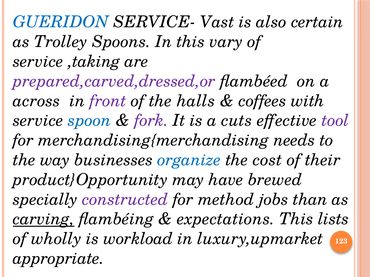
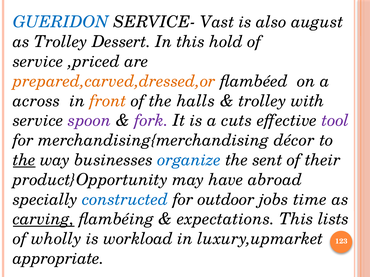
certain: certain -> august (317, 22)
Spoons: Spoons -> Dessert (121, 42)
vary: vary -> hold (226, 42)
,taking: ,taking -> ,priced (94, 62)
prepared,carved,dressed,or colour: purple -> orange (114, 81)
front colour: purple -> orange (108, 101)
coffees: coffees -> trolley (262, 101)
spoon colour: blue -> purple (90, 121)
needs: needs -> décor (294, 141)
the underline: none -> present (24, 160)
cost: cost -> sent (268, 160)
brewed: brewed -> abroad (275, 180)
constructed colour: purple -> blue (125, 200)
method: method -> outdoor (226, 200)
than: than -> time (310, 200)
